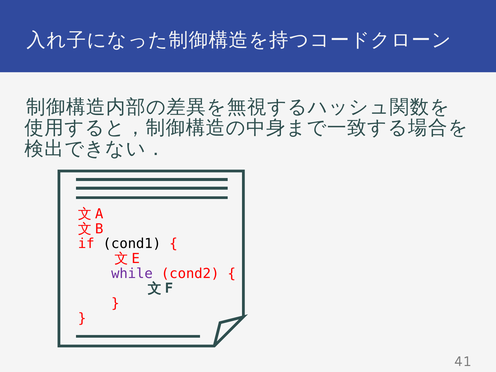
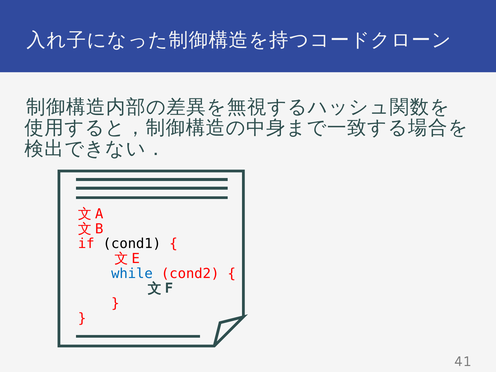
while colour: purple -> blue (132, 273)
